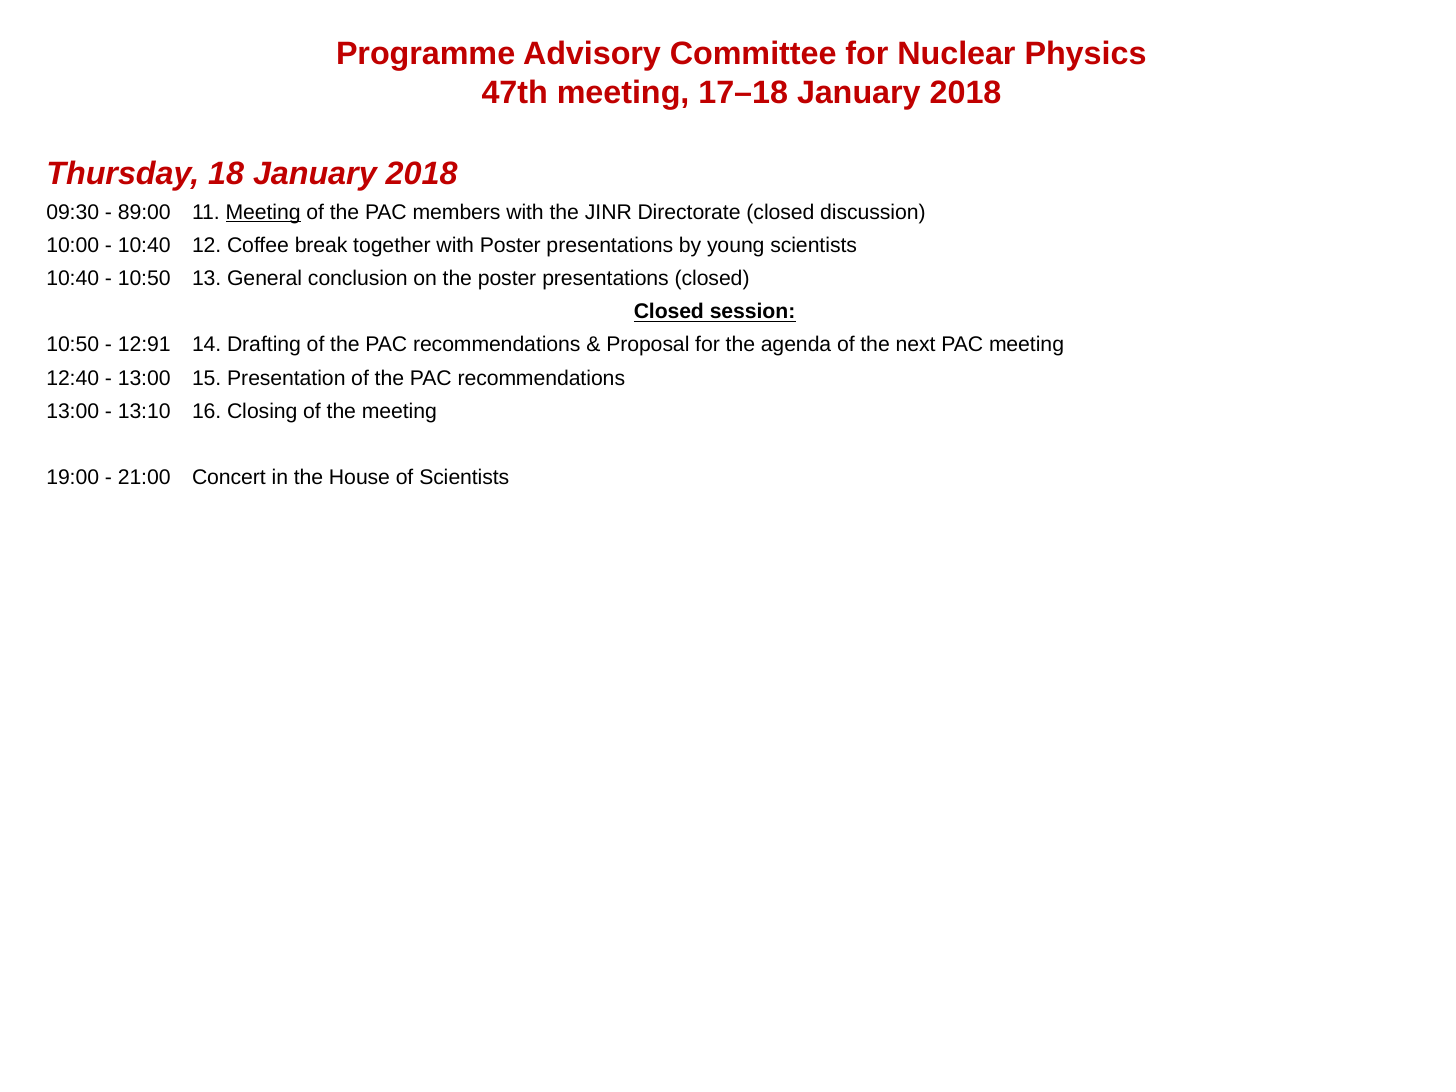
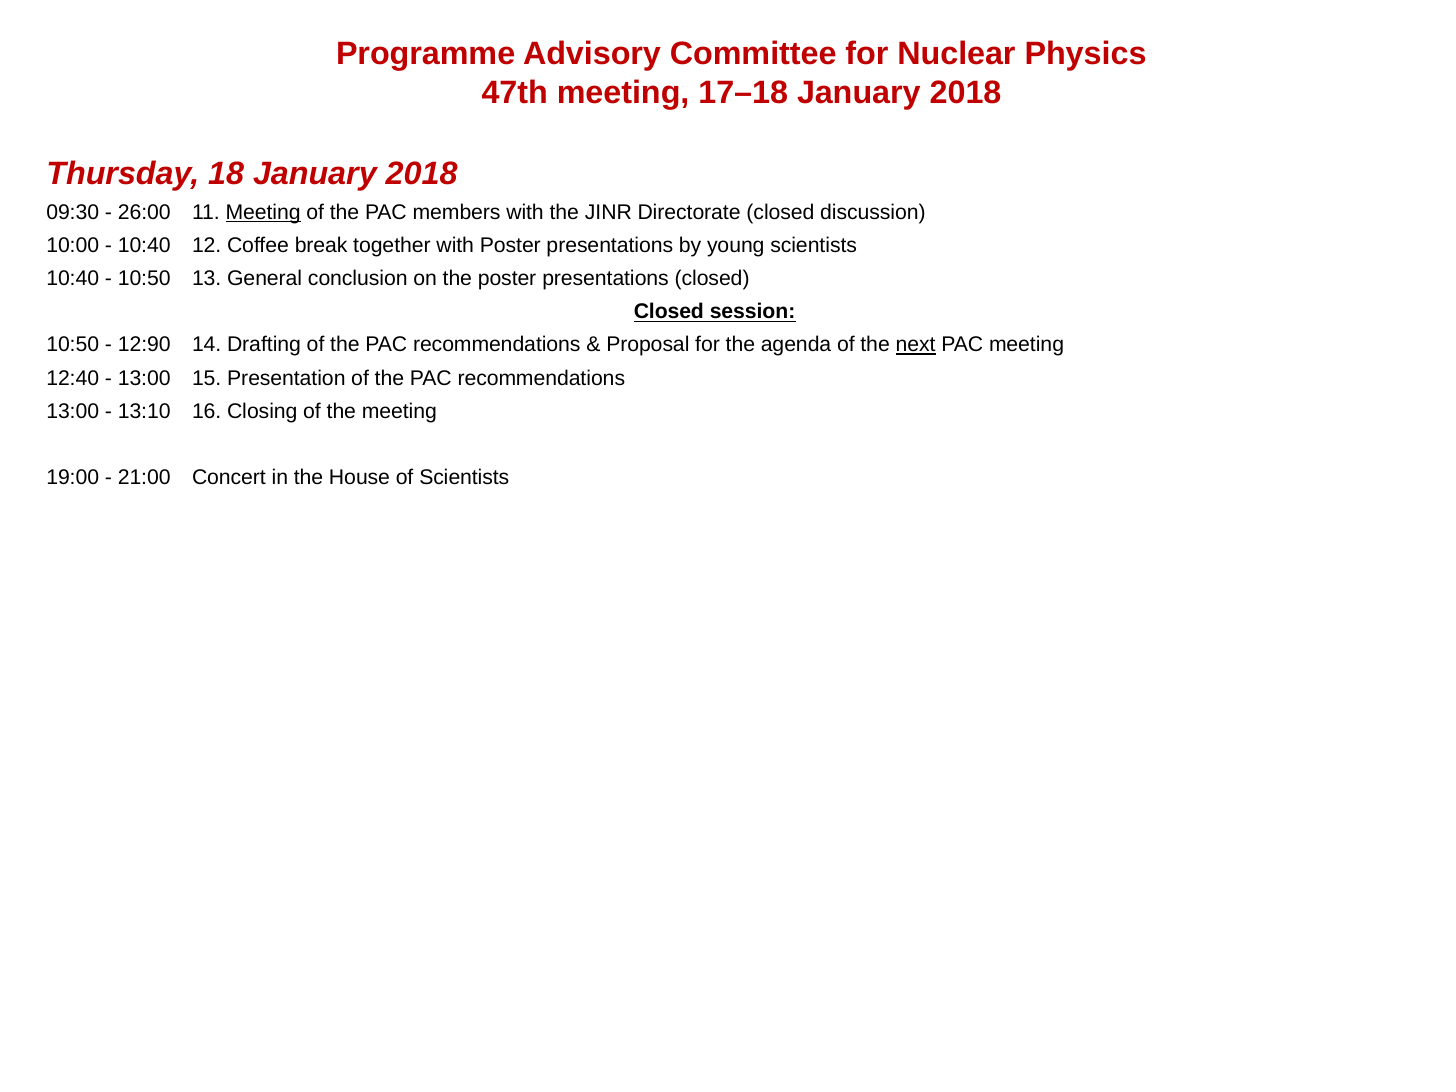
89:00: 89:00 -> 26:00 (144, 213)
12:91: 12:91 -> 12:90 (144, 345)
next underline: none -> present (916, 345)
